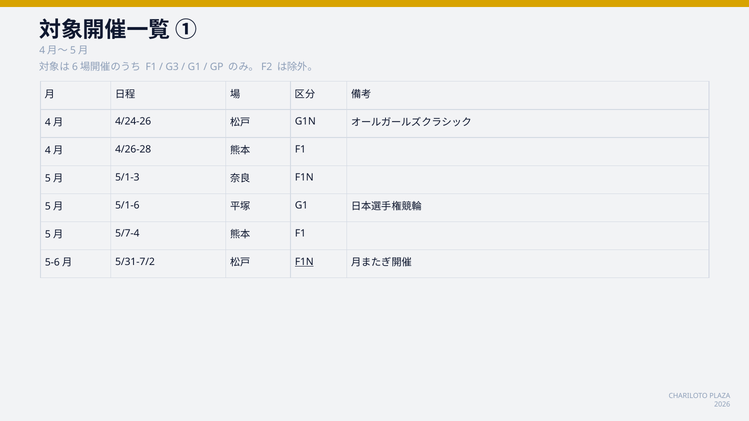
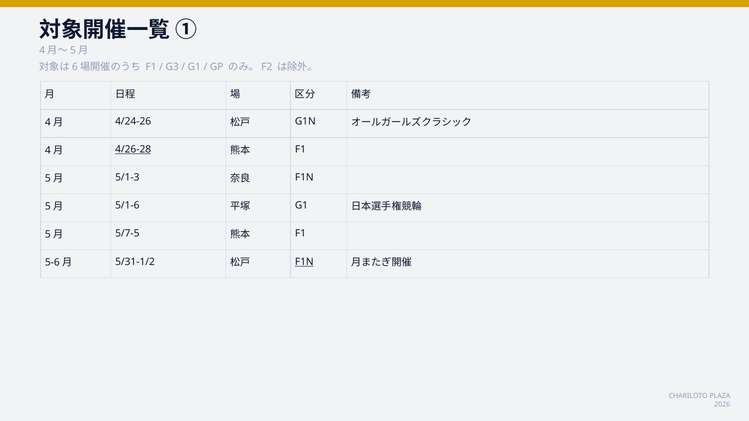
4/26-28 underline: none -> present (133, 150)
5/7-4: 5/7-4 -> 5/7-5 (127, 234)
5/31-7/2: 5/31-7/2 -> 5/31-1/2 (135, 262)
